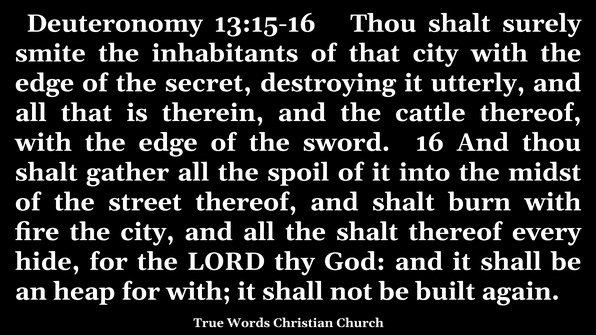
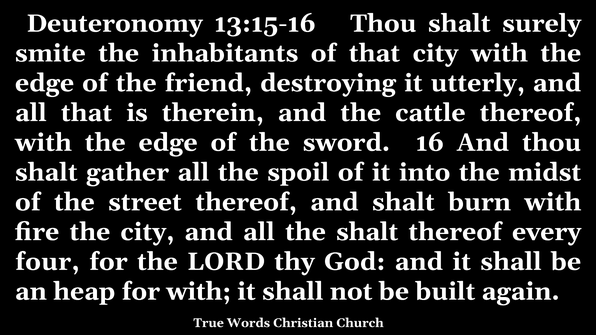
secret: secret -> friend (208, 83)
hide: hide -> four (47, 262)
